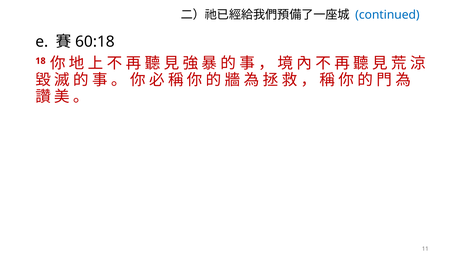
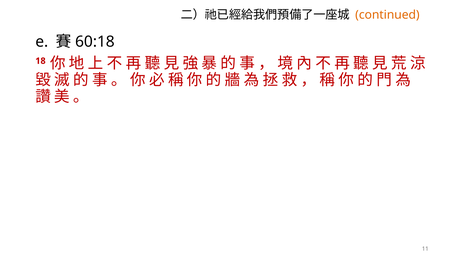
continued colour: blue -> orange (387, 15)
